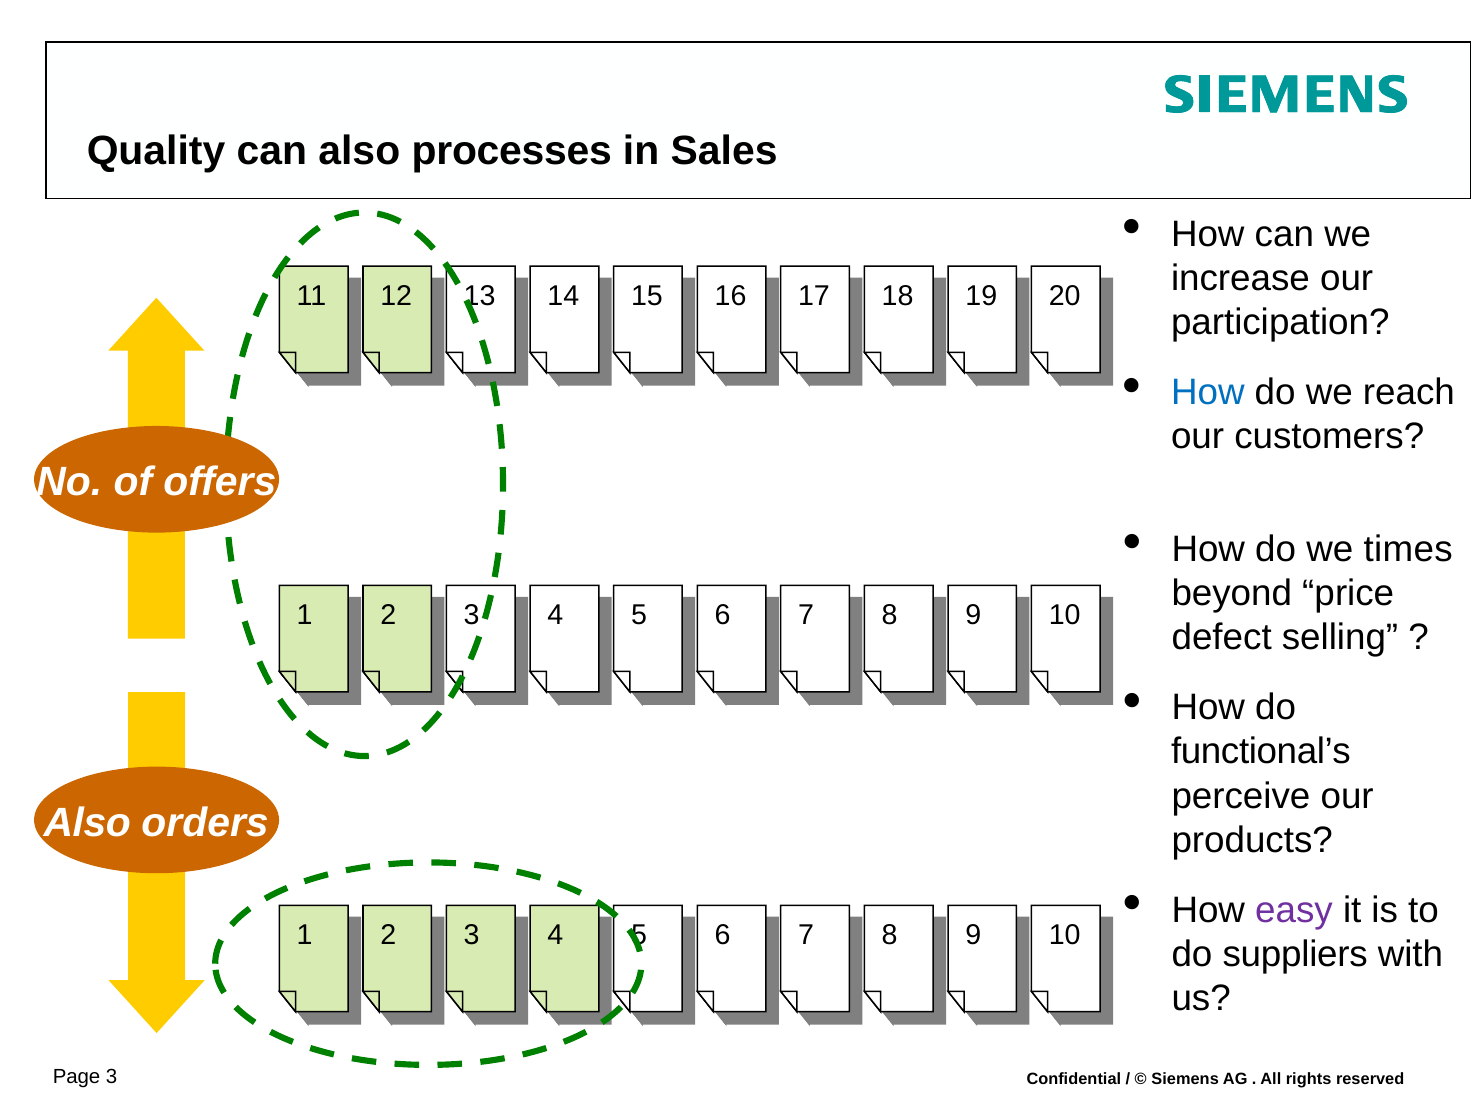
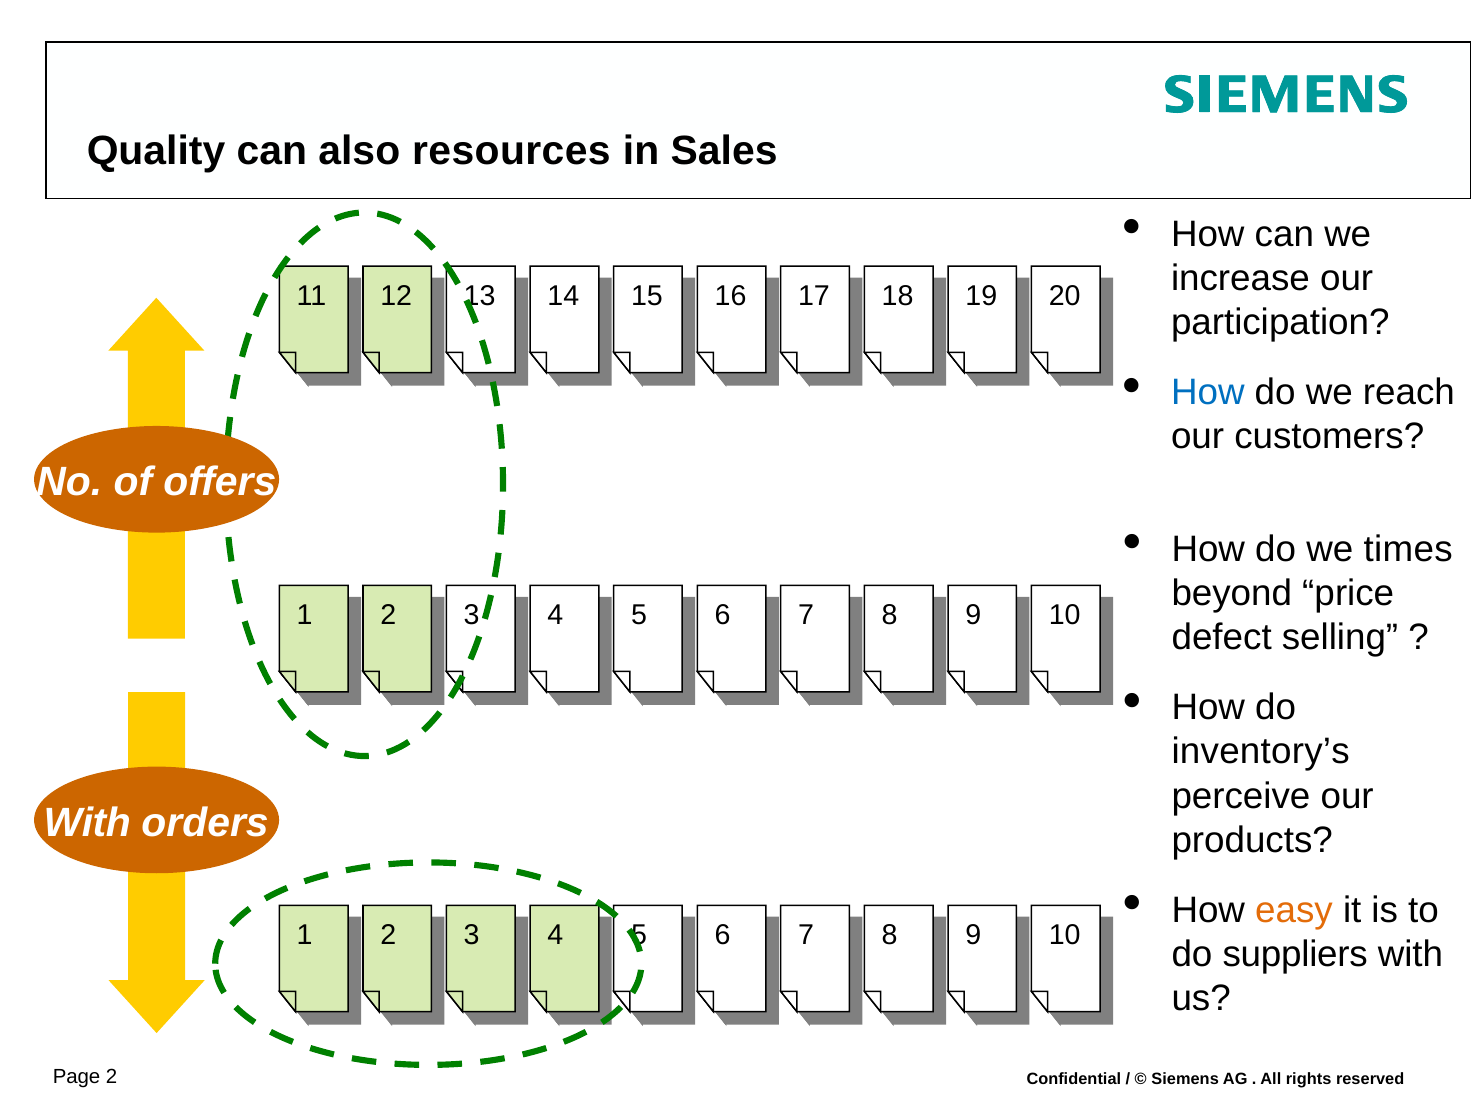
processes: processes -> resources (511, 151)
functional’s: functional’s -> inventory’s (1261, 752)
Also: Also -> With (87, 823)
easy colour: purple -> orange (1294, 910)
3: 3 -> 2 (112, 1077)
